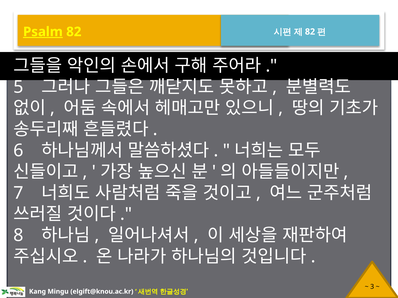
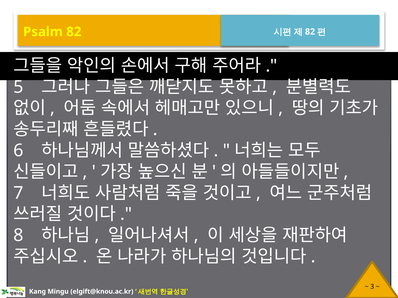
Psalm underline: present -> none (43, 32)
